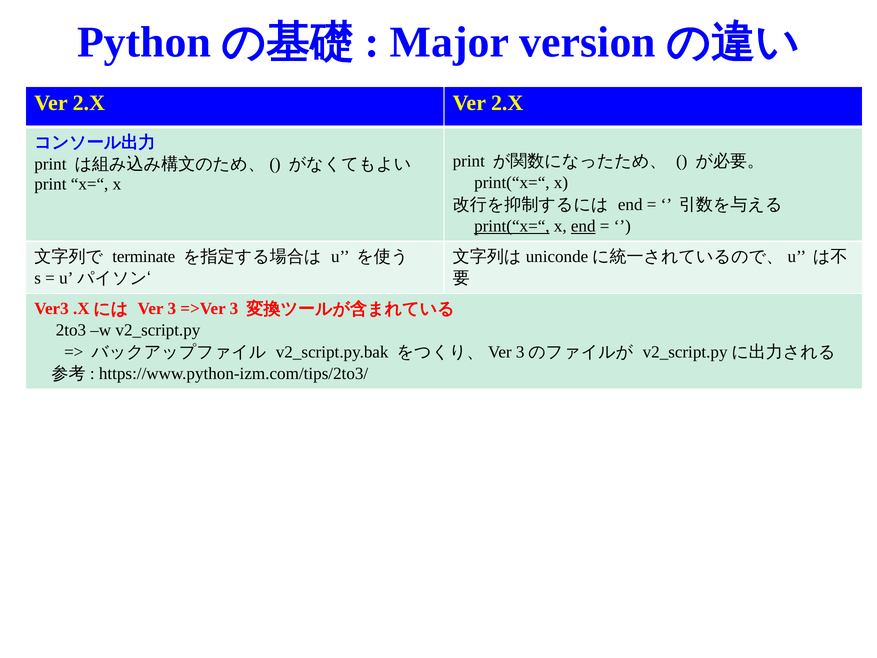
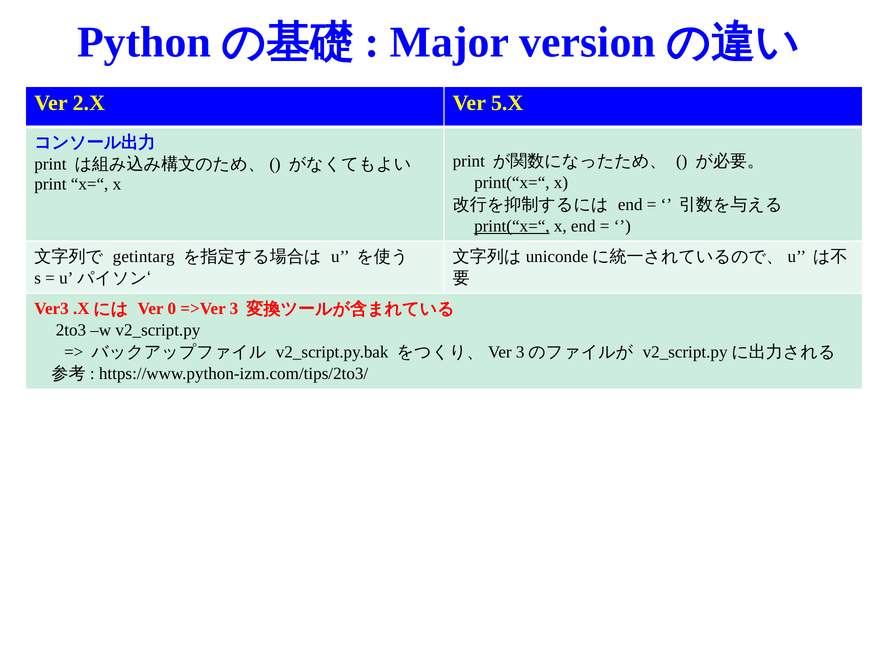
2.X Ver 2.X: 2.X -> 5.X (507, 103)
end underline: present -> none (583, 226)
terminate: terminate -> getintarg (144, 256)
Ver 3: 3 -> 0 (172, 309)
